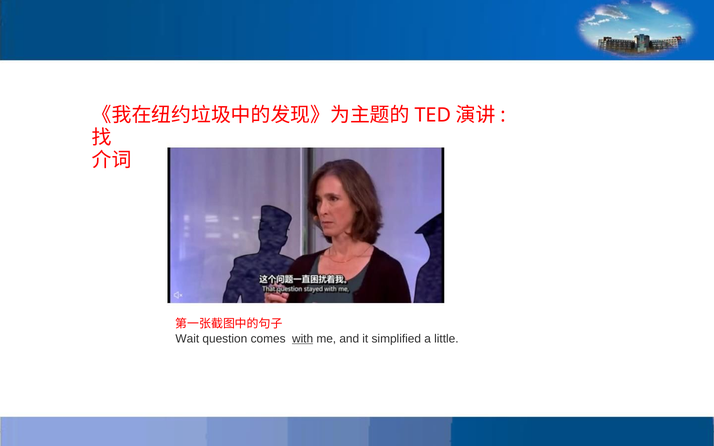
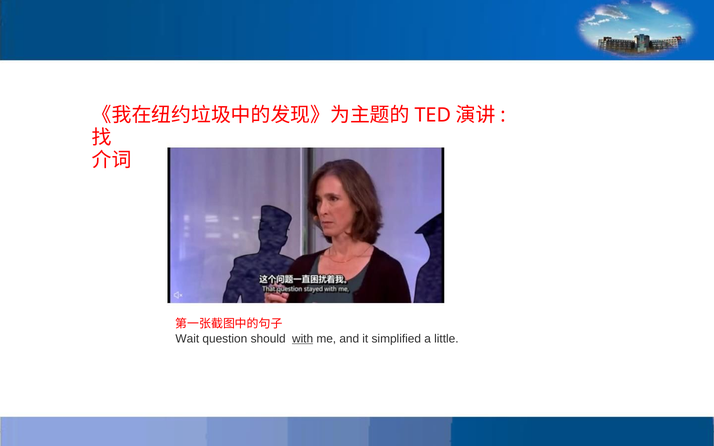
comes: comes -> should (268, 339)
